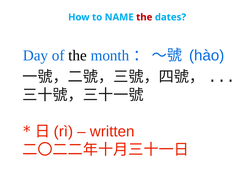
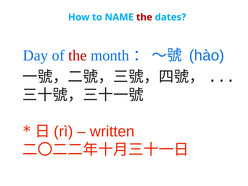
the colour: black -> red (78, 56)
